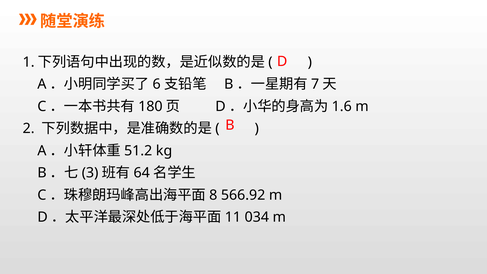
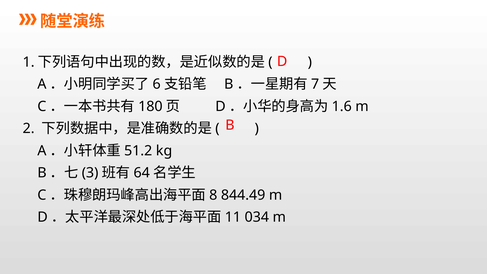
566.92: 566.92 -> 844.49 (243, 195)
